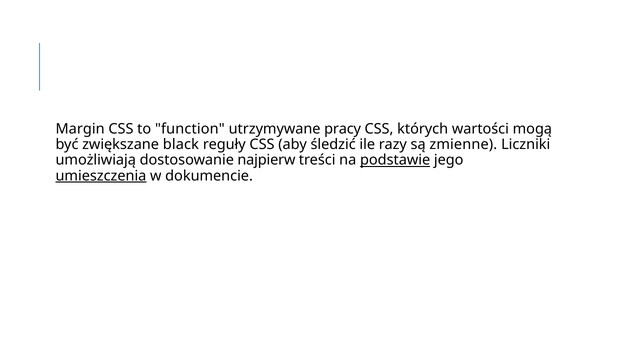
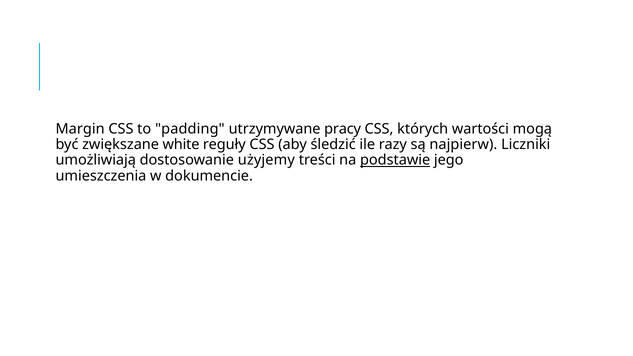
function: function -> padding (190, 129)
black: black -> white (181, 144)
zmienne: zmienne -> najpierw (463, 144)
najpierw: najpierw -> użyjemy (266, 160)
umieszczenia underline: present -> none (101, 176)
